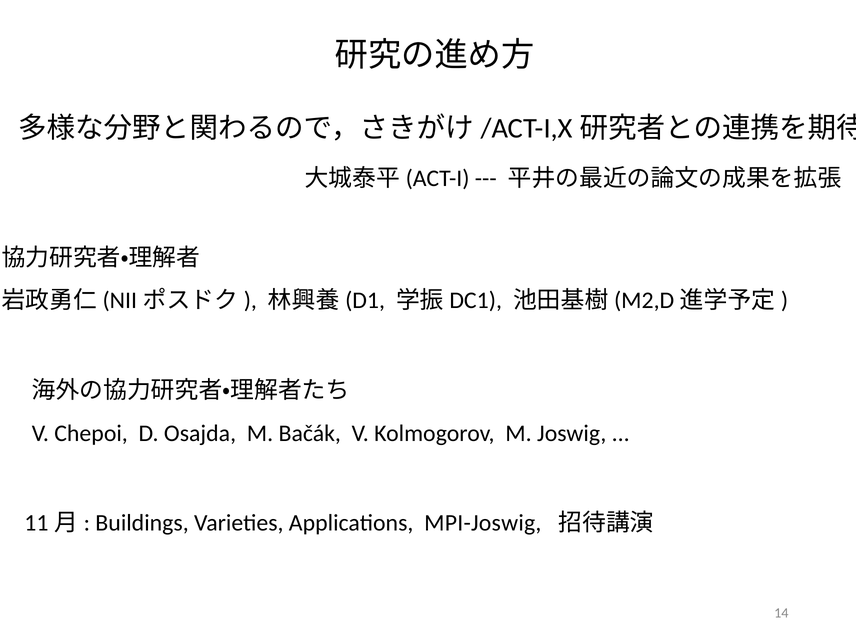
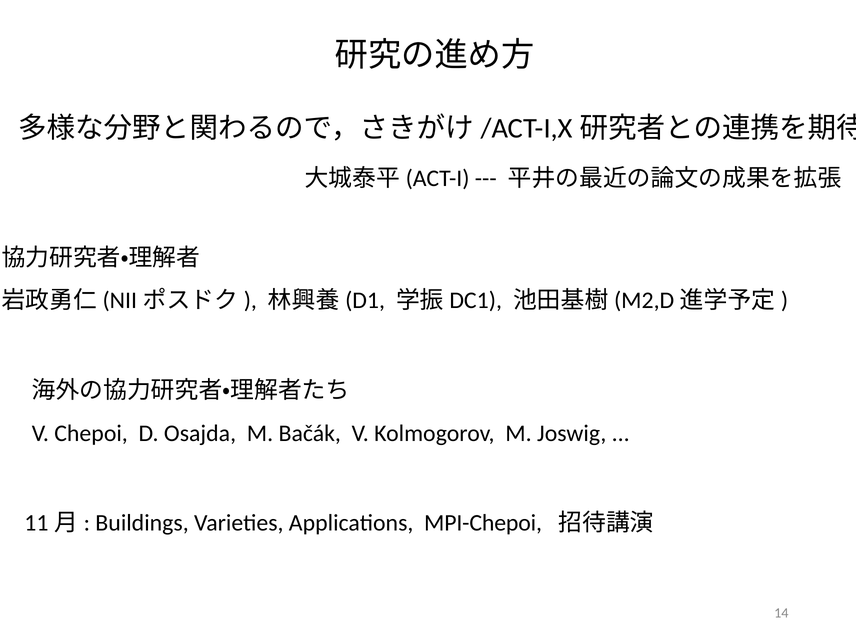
MPI-Joswig: MPI-Joswig -> MPI-Chepoi (483, 523)
